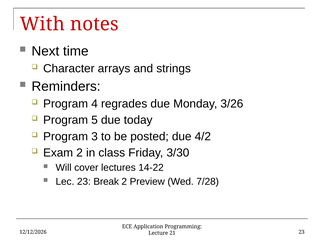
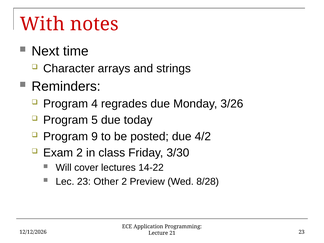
3: 3 -> 9 (95, 136)
Break: Break -> Other (106, 182)
7/28: 7/28 -> 8/28 (208, 182)
